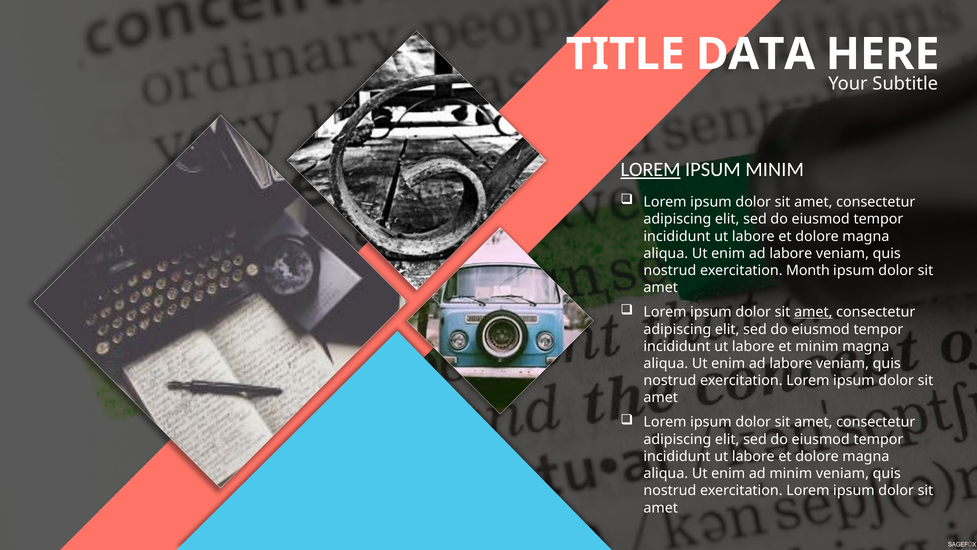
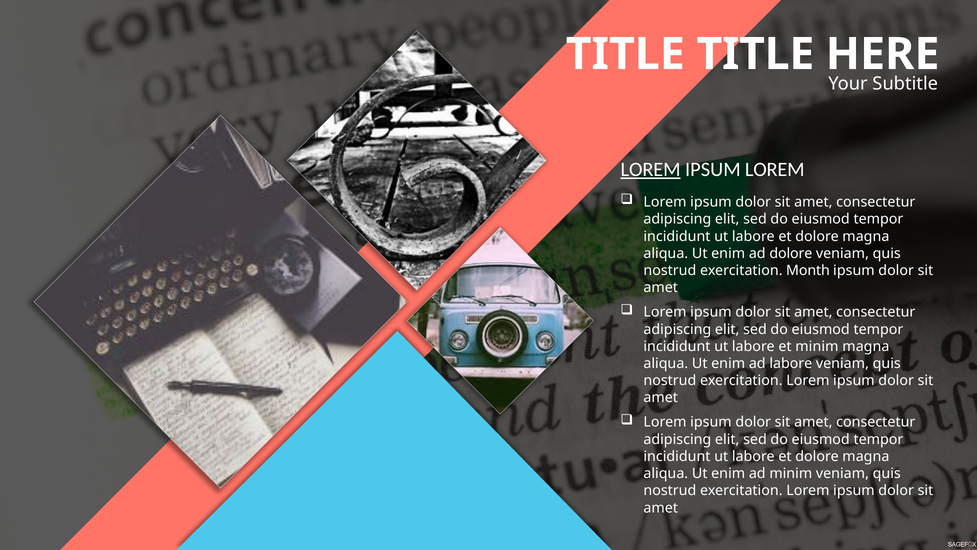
TITLE DATA: DATA -> TITLE (755, 54)
IPSUM MINIM: MINIM -> LOREM (775, 169)
labore: labore -> dolore (791, 253)
amet underline: present -> none (813, 312)
